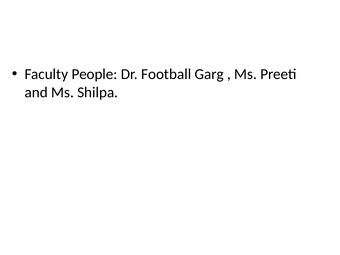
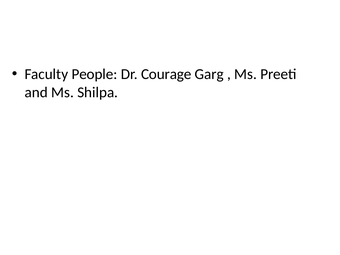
Football: Football -> Courage (166, 74)
